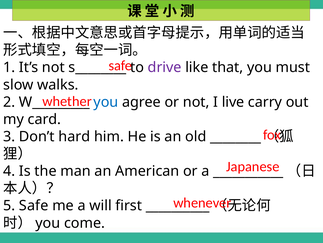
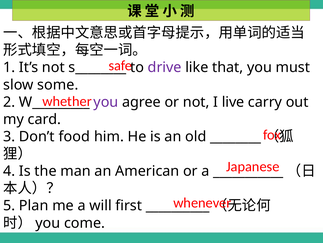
walks: walks -> some (58, 84)
you colour: blue -> purple (106, 102)
hard: hard -> food (74, 136)
5 Safe: Safe -> Plan (34, 205)
